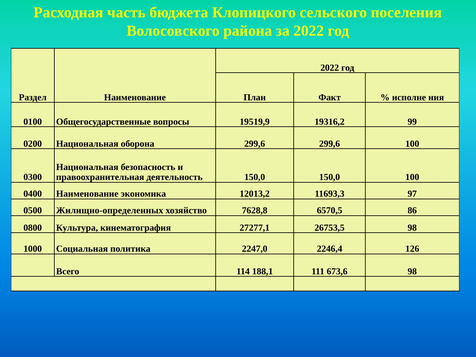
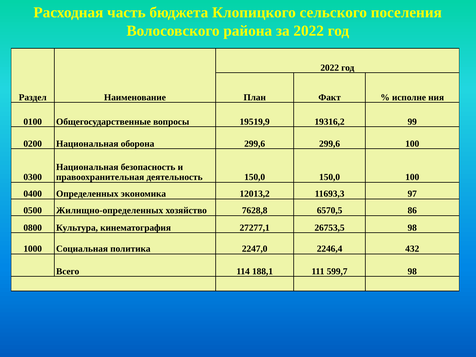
0400 Наименование: Наименование -> Определенных (87, 194)
126: 126 -> 432 (412, 249)
673,6: 673,6 -> 599,7 (337, 271)
